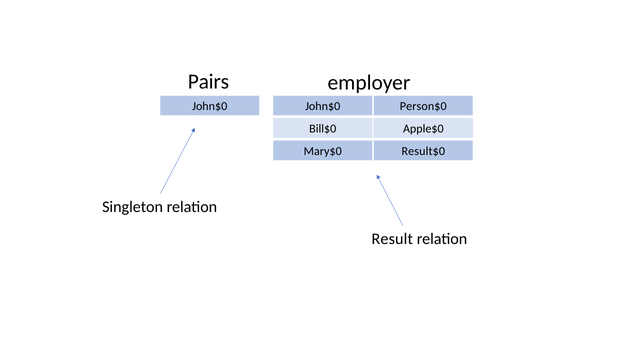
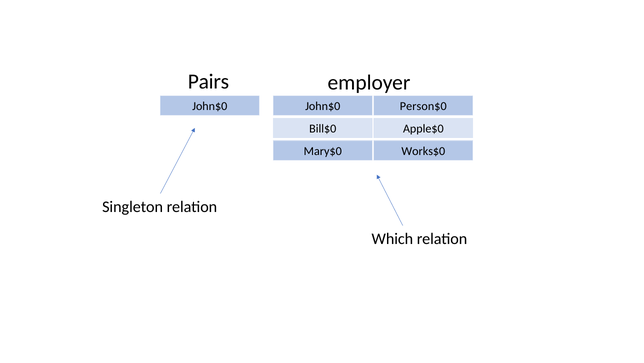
Result$0: Result$0 -> Works$0 (423, 151)
Result: Result -> Which (392, 238)
